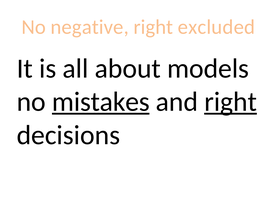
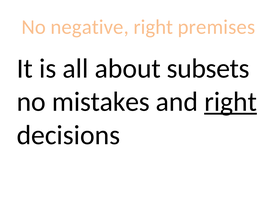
excluded: excluded -> premises (216, 27)
models: models -> subsets (208, 68)
mistakes underline: present -> none (101, 102)
